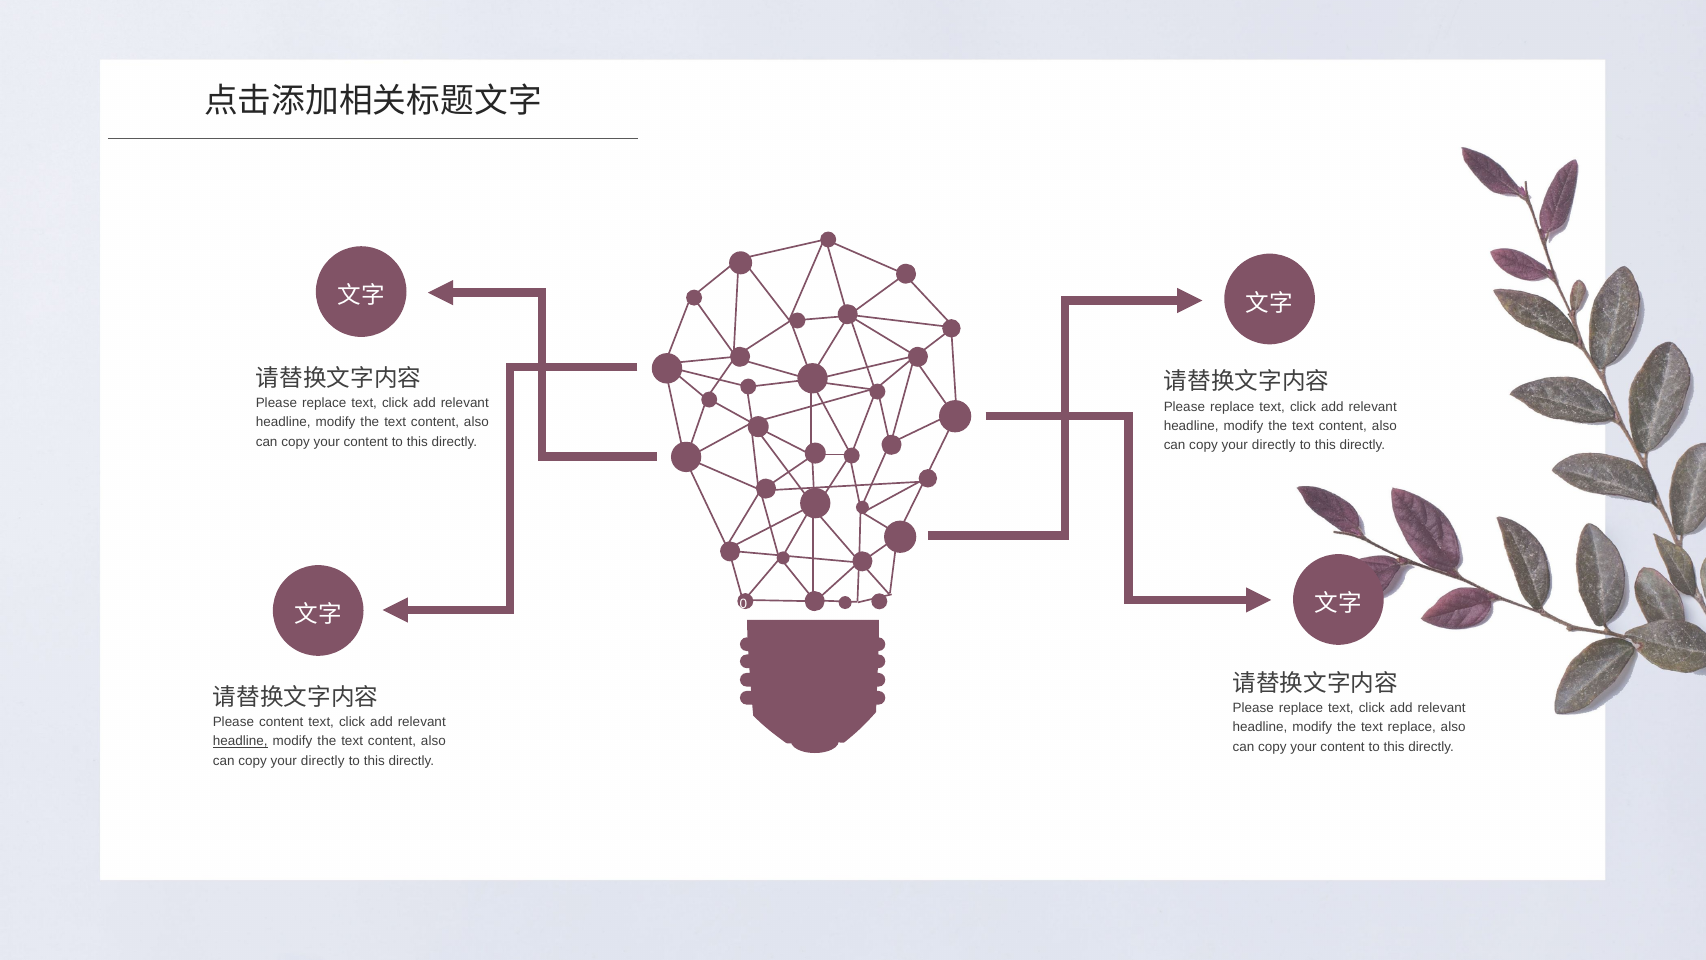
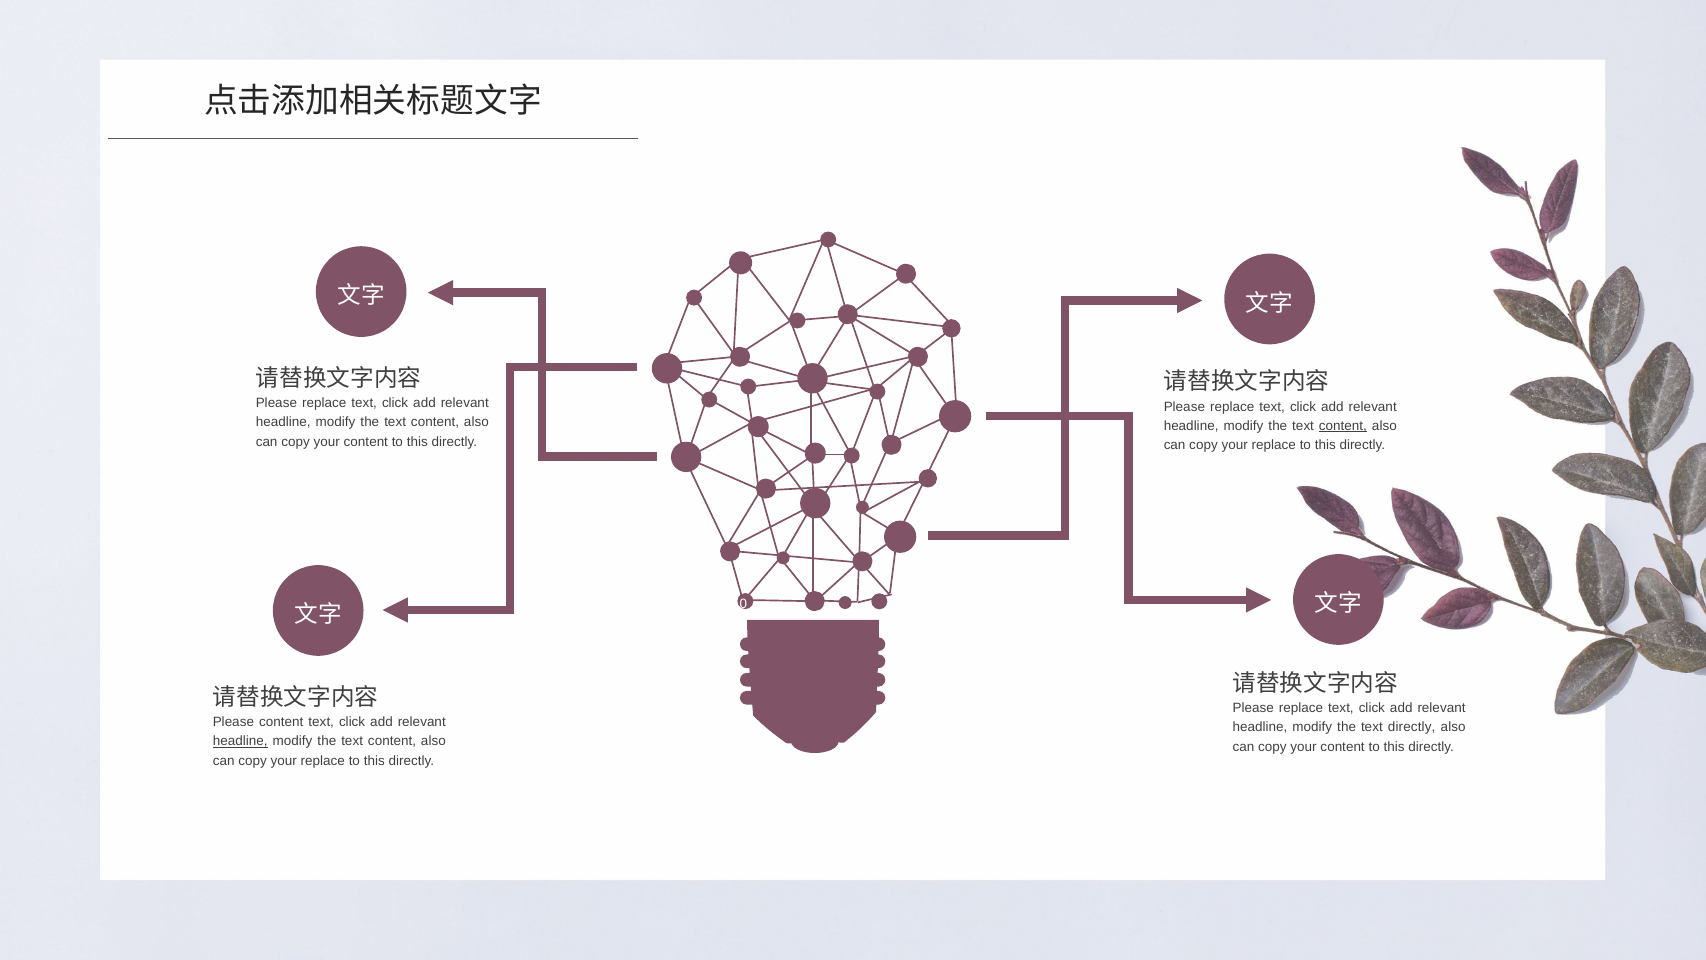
content underline: none -> present (1343, 426)
directly: directly -> replace (1274, 445)
text replace: replace -> directly (1412, 727)
directly: directly -> replace (323, 761)
